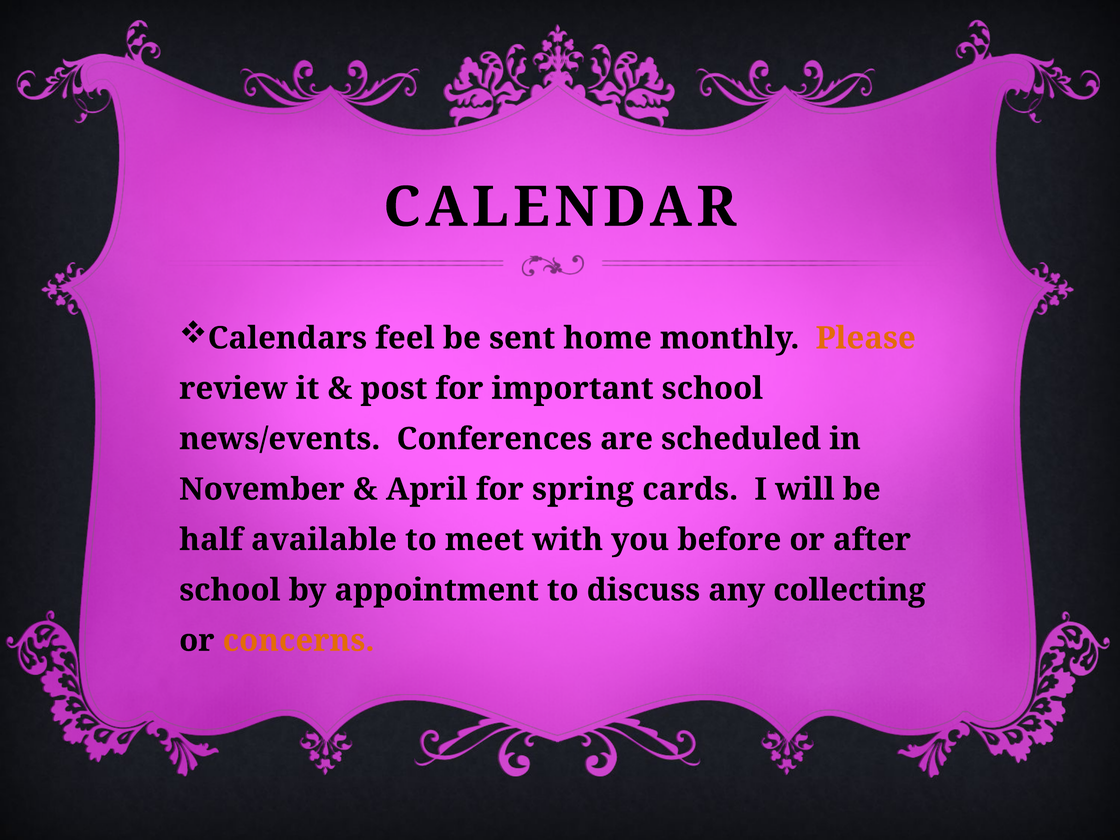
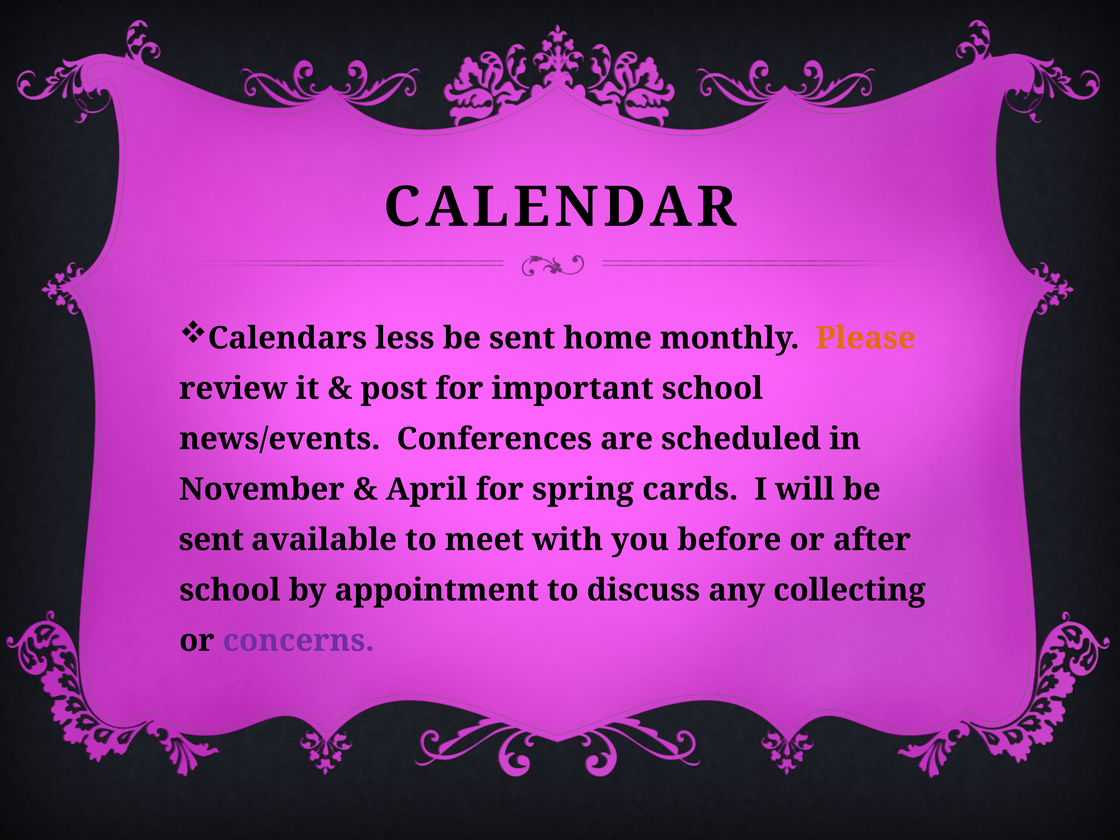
feel: feel -> less (405, 338)
half: half -> sent (211, 540)
concerns colour: orange -> purple (299, 641)
